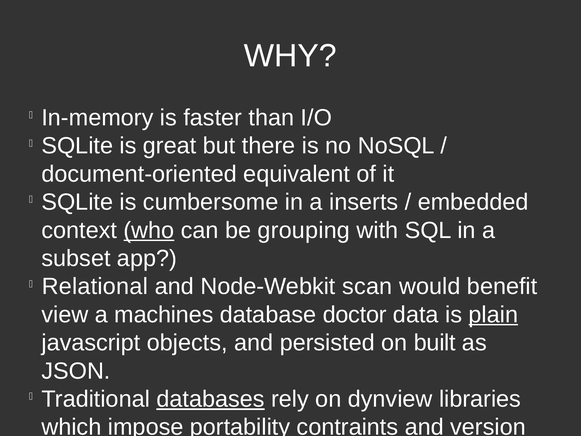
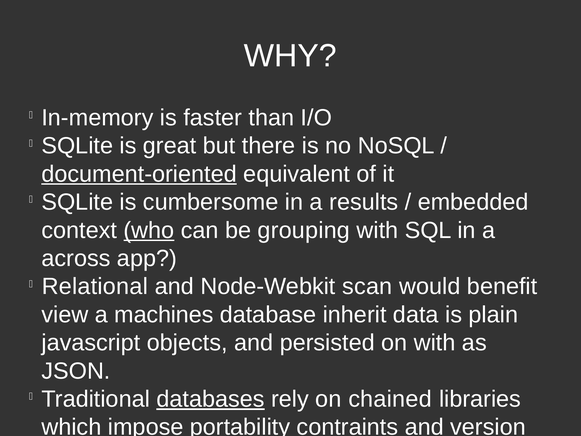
document-oriented underline: none -> present (139, 174)
inserts: inserts -> results (364, 202)
subset: subset -> across (76, 258)
doctor: doctor -> inherit (355, 314)
plain underline: present -> none (493, 314)
on built: built -> with (435, 343)
dynview: dynview -> chained (390, 399)
